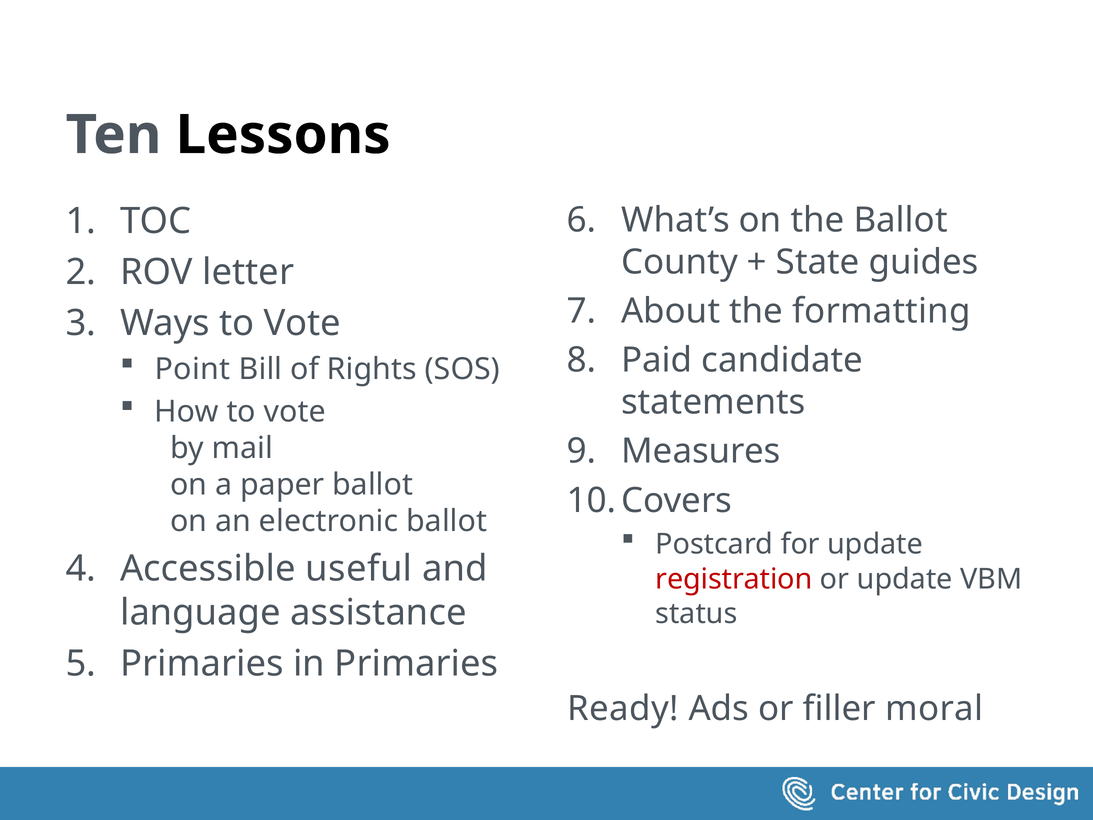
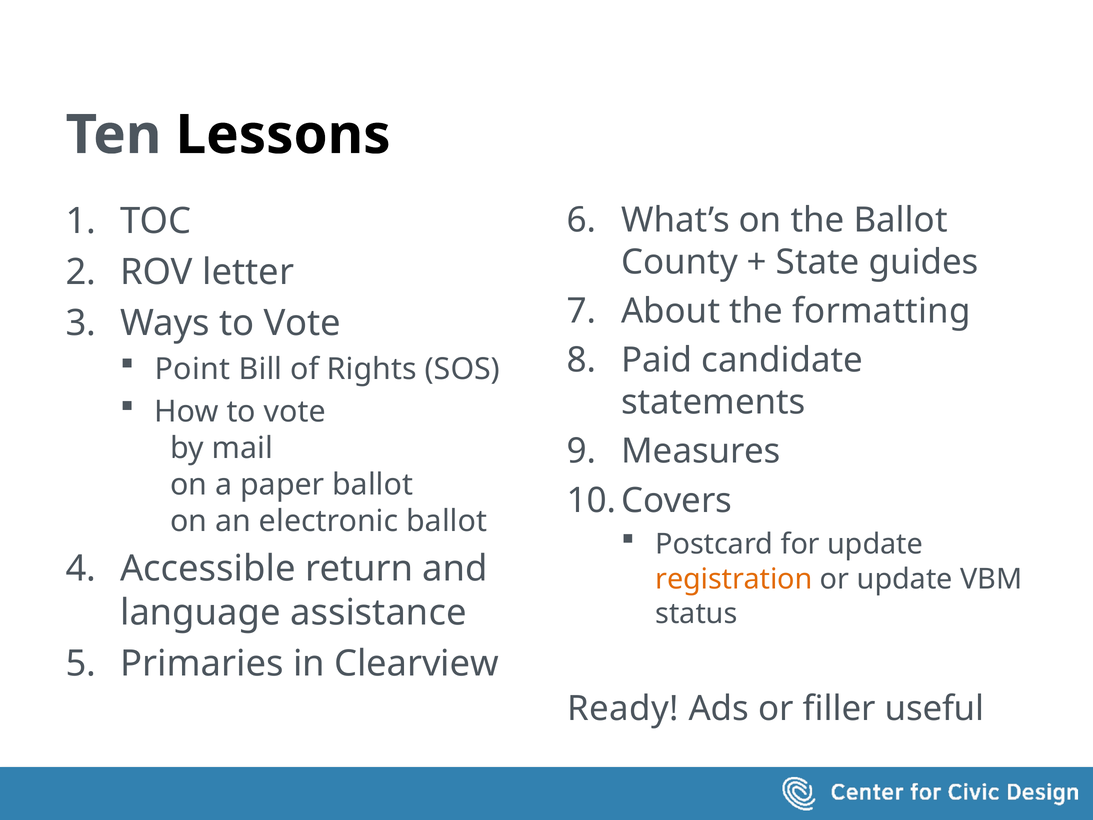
useful: useful -> return (359, 569)
registration colour: red -> orange (734, 579)
in Primaries: Primaries -> Clearview (417, 663)
moral: moral -> useful (935, 709)
